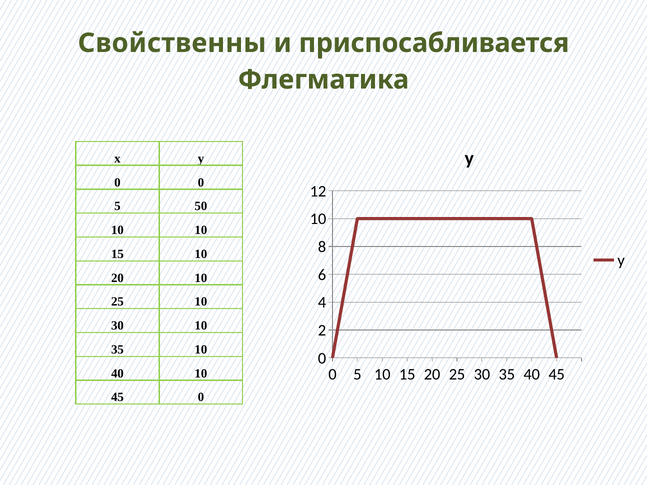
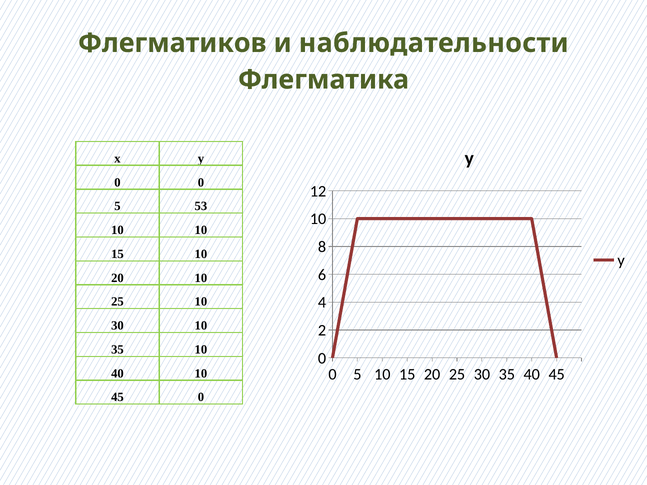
Свойственны: Свойственны -> Флегматиков (172, 43)
приспосабливается: приспосабливается -> наблюдательности (434, 43)
50: 50 -> 53 (201, 206)
